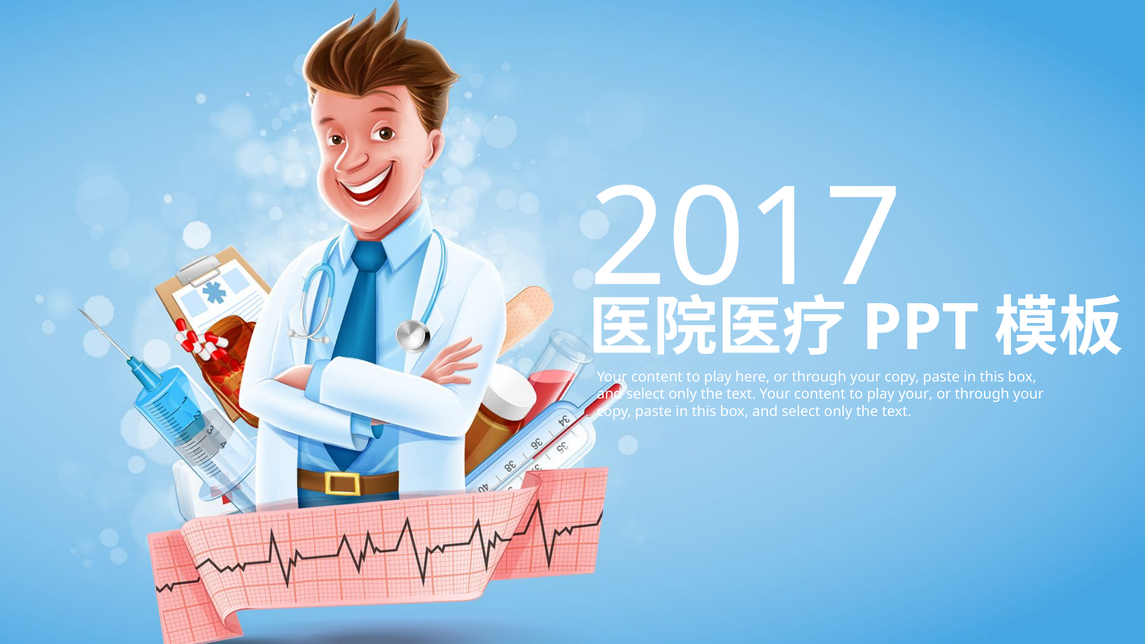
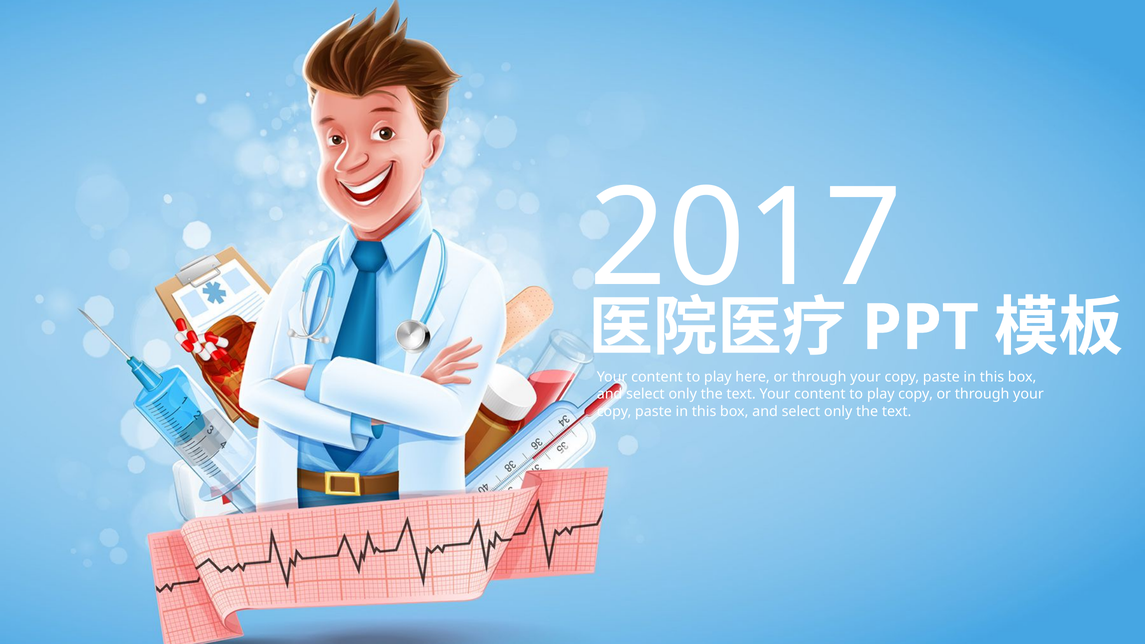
play your: your -> copy (916, 394)
